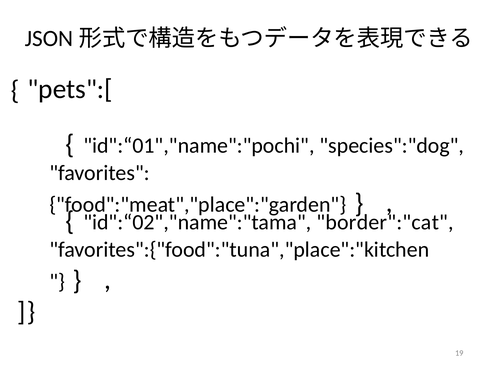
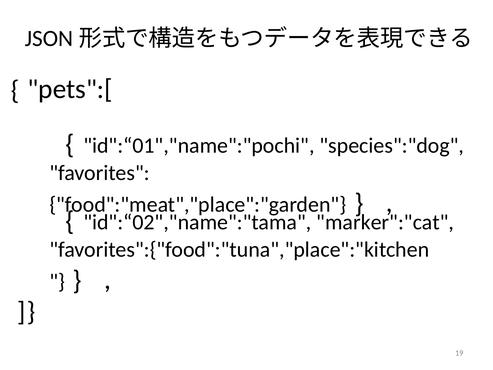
border":"cat: border":"cat -> marker":"cat (385, 222)
